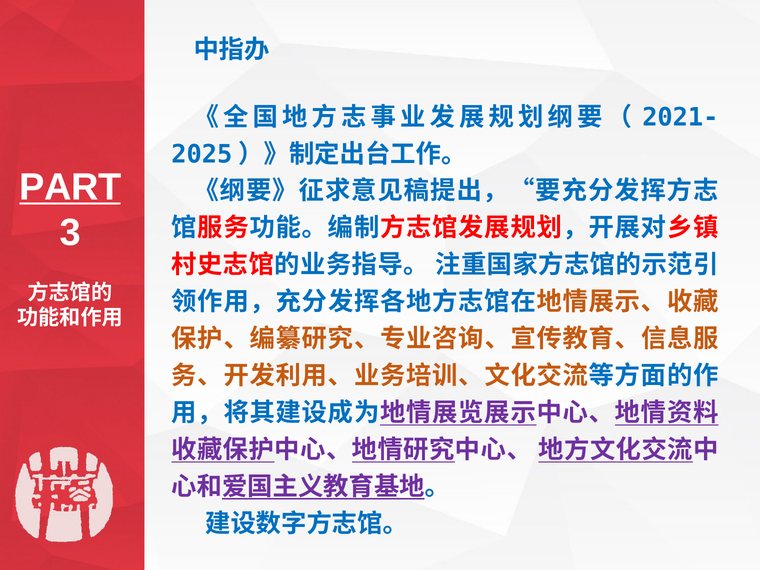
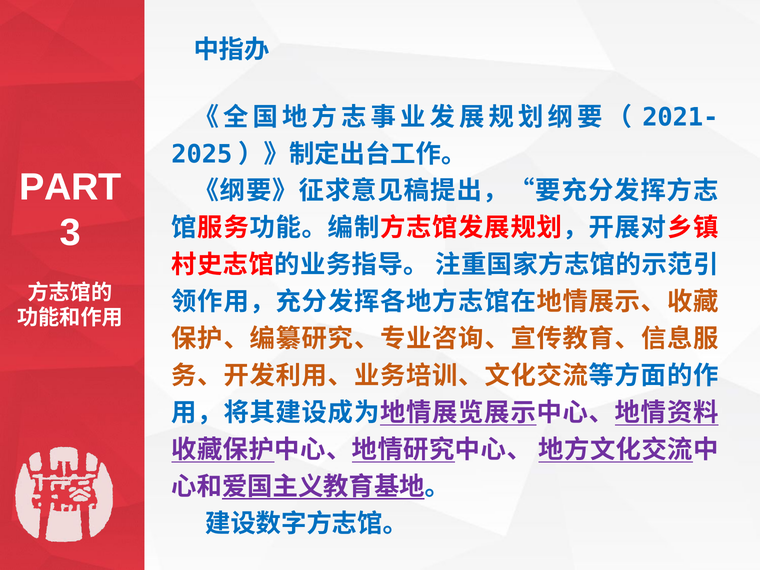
PART underline: present -> none (70, 187)
